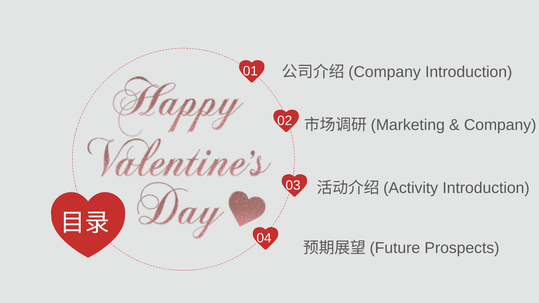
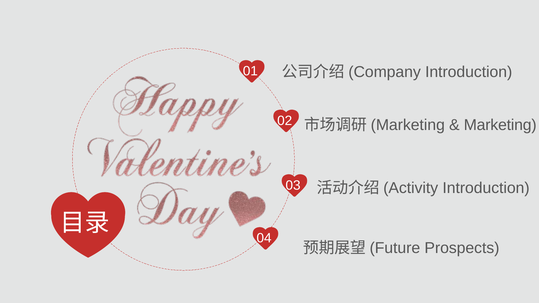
Company: Company -> Marketing (500, 125)
